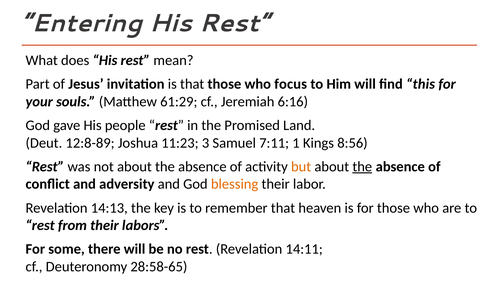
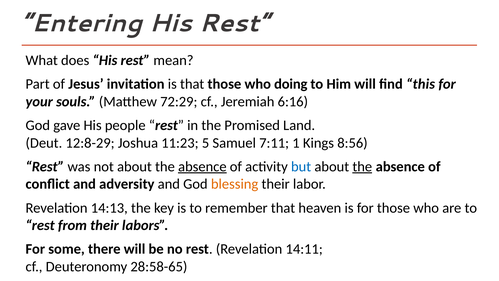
focus: focus -> doing (291, 84)
61:29: 61:29 -> 72:29 (179, 102)
12:8-89: 12:8-89 -> 12:8-29 (90, 143)
3: 3 -> 5 (206, 143)
absence underline: none -> present (202, 166)
but colour: orange -> blue (301, 166)
